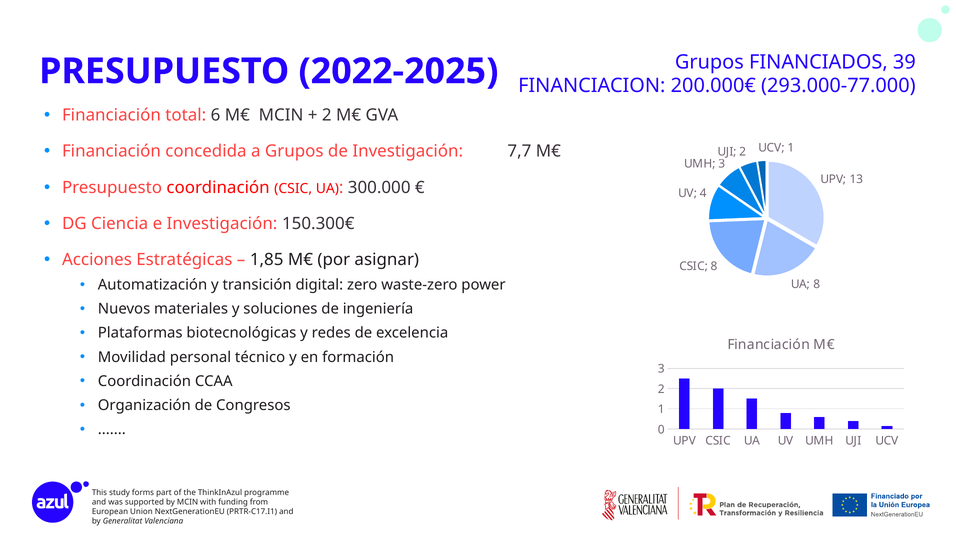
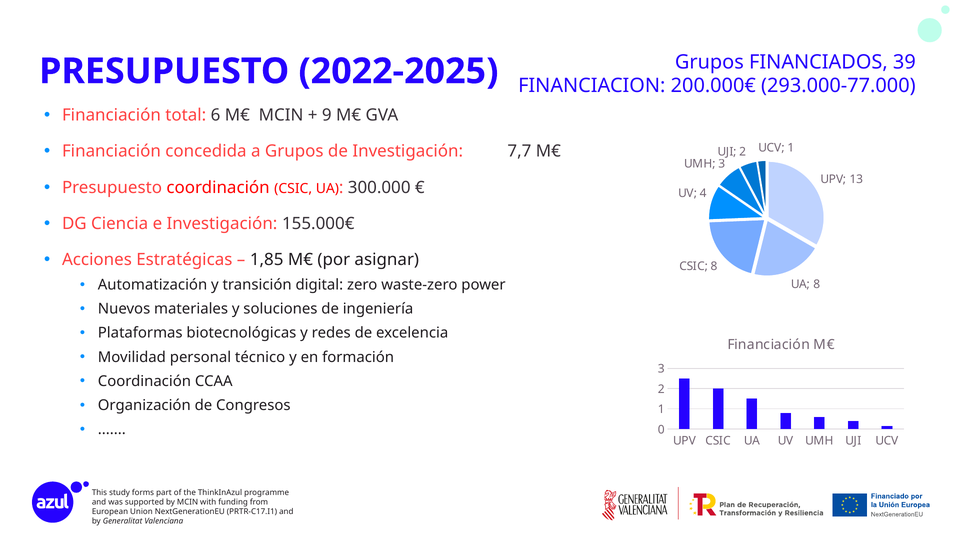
2: 2 -> 9 (327, 115)
150.300€: 150.300€ -> 155.000€ (318, 224)
